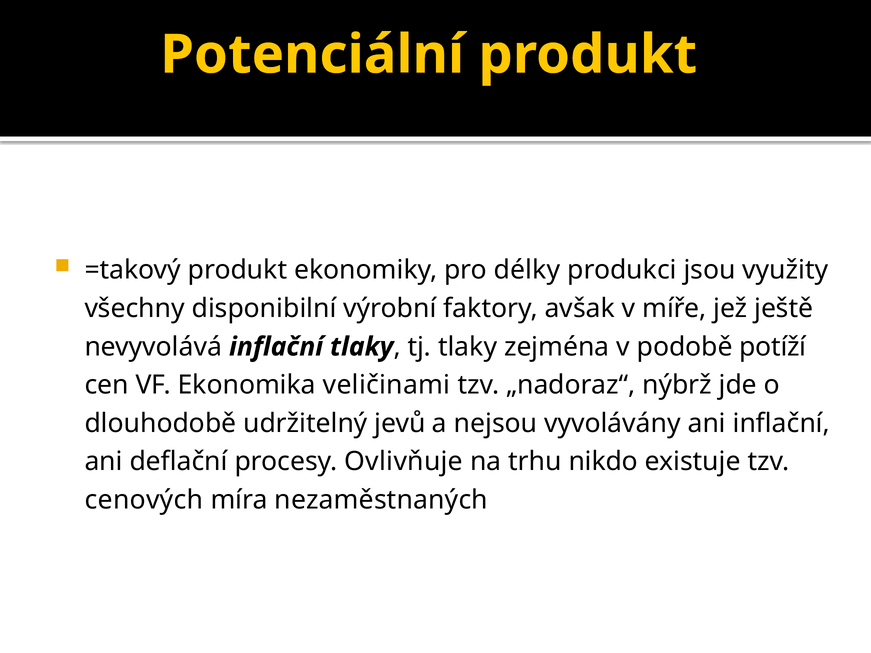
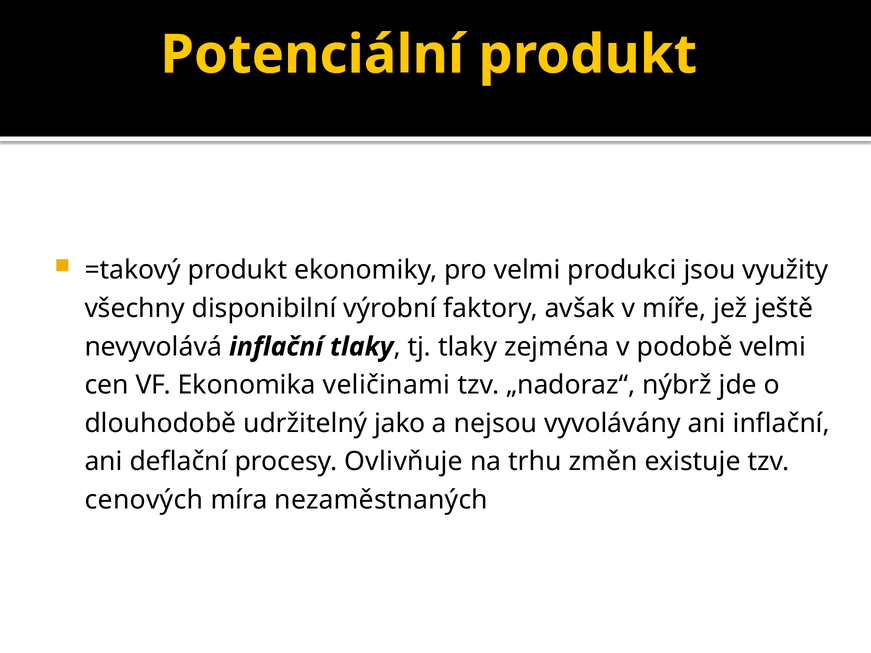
pro délky: délky -> velmi (527, 270)
podobě potíží: potíží -> velmi (773, 347)
jevů: jevů -> jako (400, 424)
nikdo: nikdo -> změn (603, 462)
